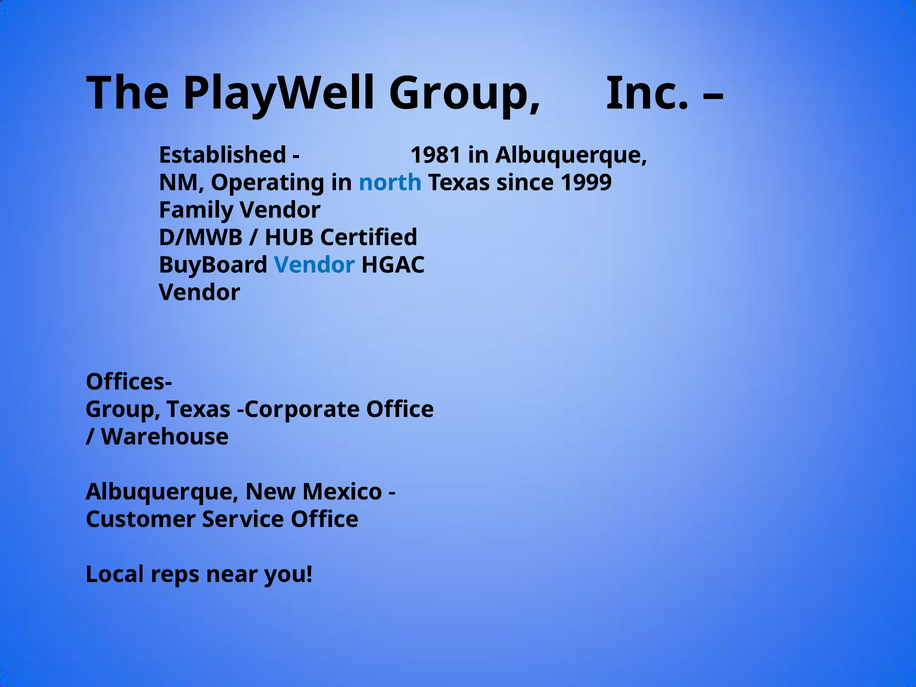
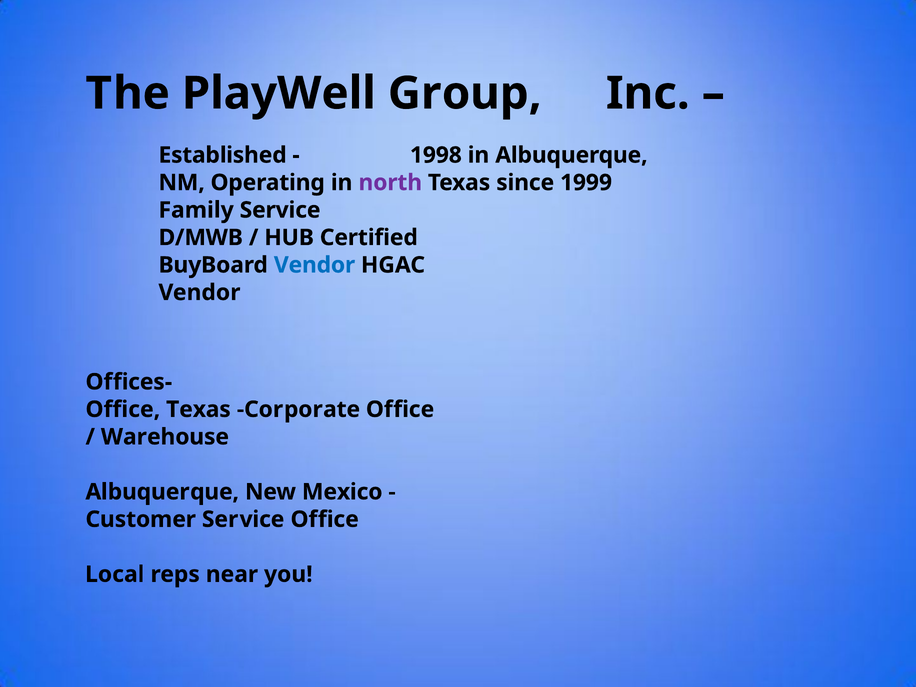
1981: 1981 -> 1998 (436, 155)
north colour: blue -> purple (390, 183)
Family Vendor: Vendor -> Service (280, 210)
Group: Group -> Office (123, 409)
